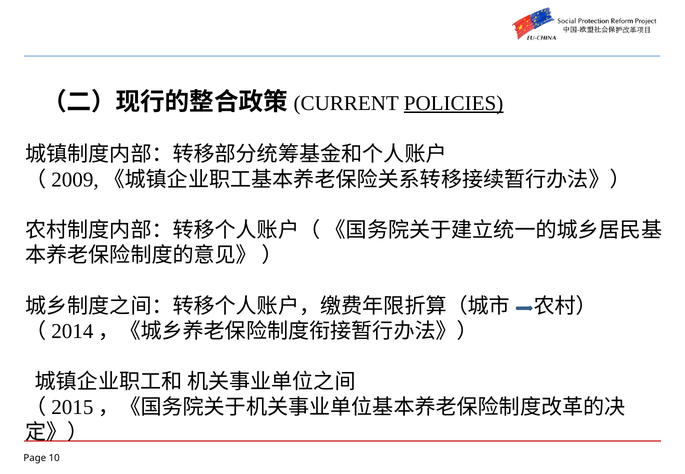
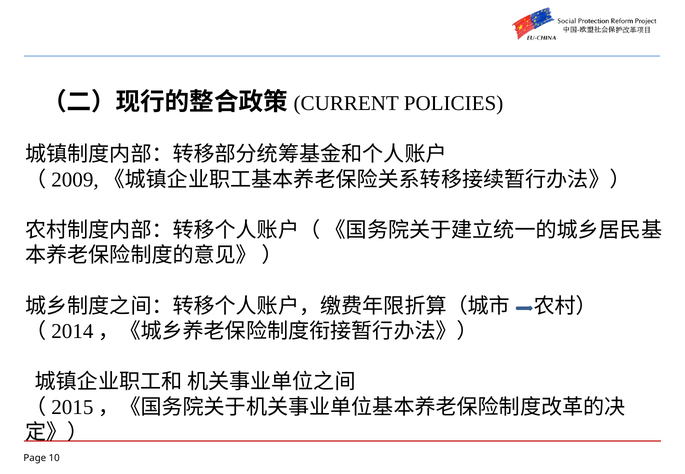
POLICIES underline: present -> none (454, 103)
